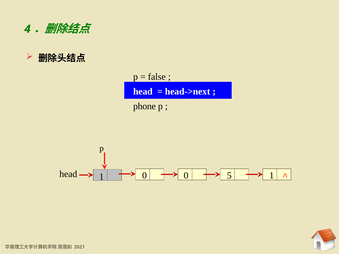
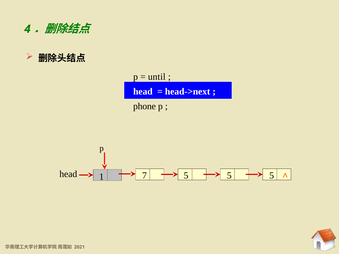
false: false -> until (157, 77)
head 0: 0 -> 5 (186, 176)
1: 1 -> 5 (272, 176)
1 0: 0 -> 7 (144, 176)
